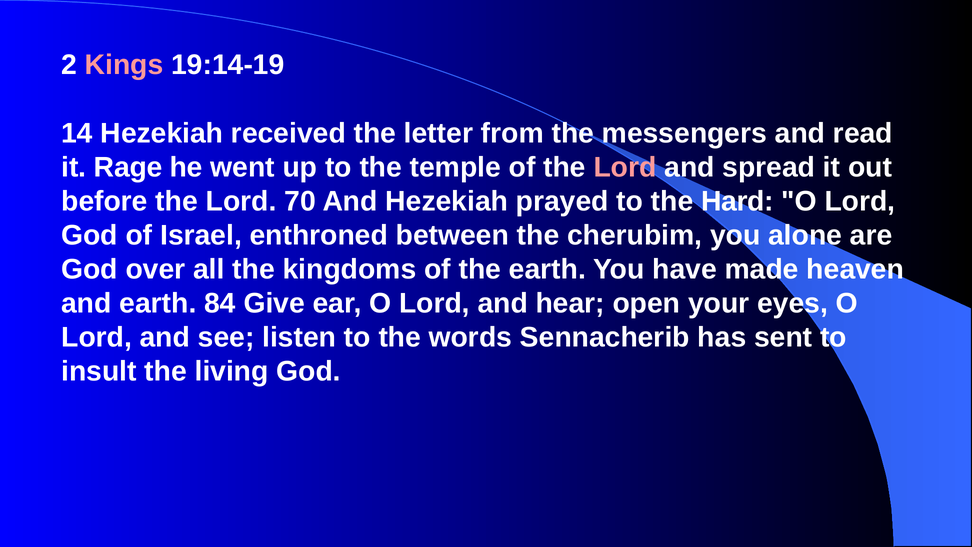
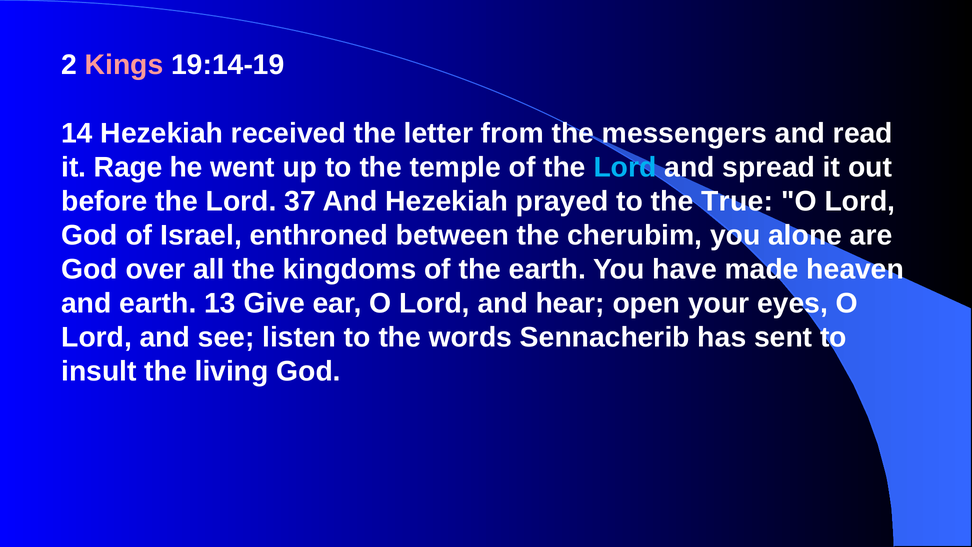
Lord colour: pink -> light blue (625, 167)
70: 70 -> 37 (300, 201)
Hard: Hard -> True (737, 201)
84: 84 -> 13 (220, 303)
